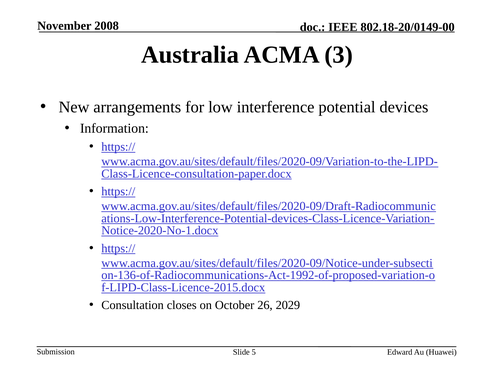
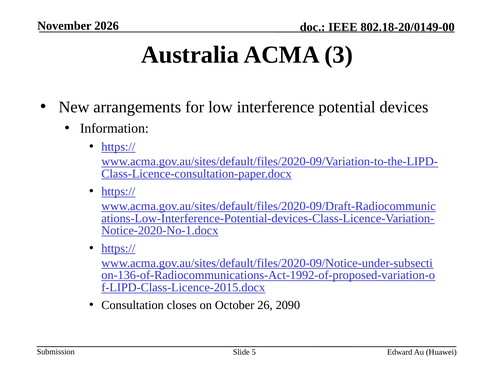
2008: 2008 -> 2026 (107, 26)
2029: 2029 -> 2090 (288, 305)
